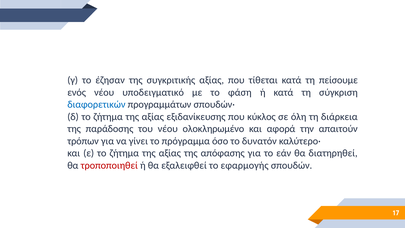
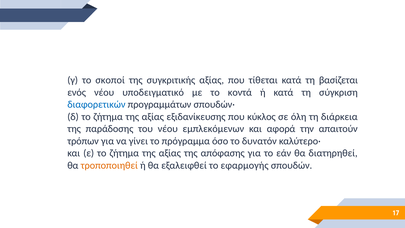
έζησαν: έζησαν -> σκοποί (110, 80)
πείσουμε: πείσουμε -> βασίζεται (338, 80)
φάση: φάση -> κοντά (240, 92)
ολοκληρωμένο: ολοκληρωμένο -> εμπλεκόμενων (213, 129)
τροποποιηθεί colour: red -> orange (109, 165)
